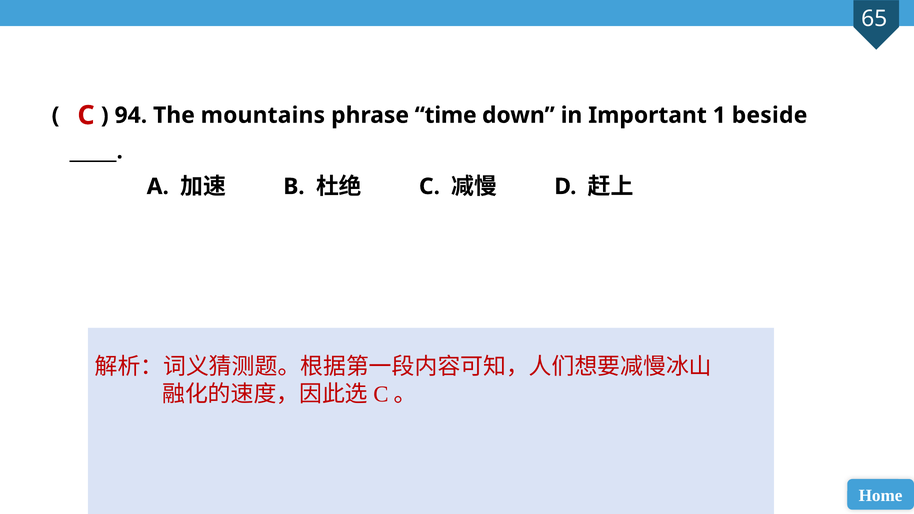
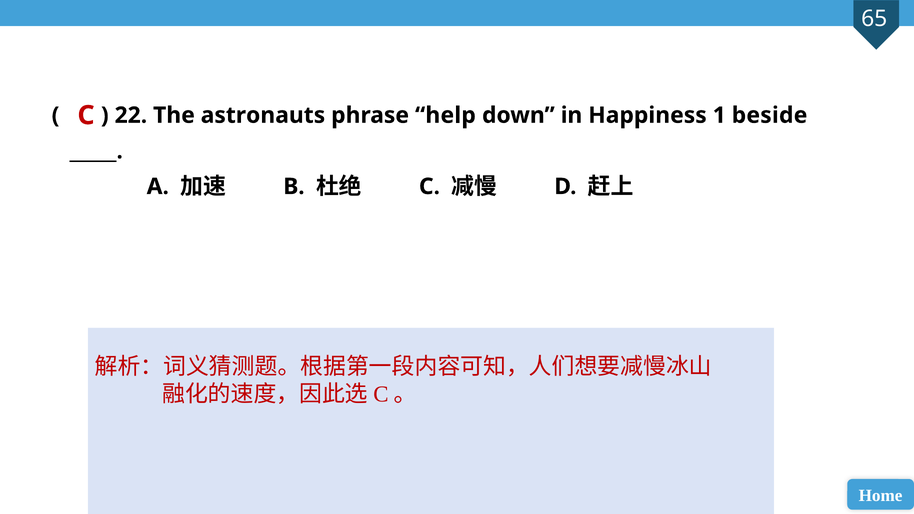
94: 94 -> 22 (131, 115)
mountains: mountains -> astronauts (263, 115)
time: time -> help (445, 115)
Important: Important -> Happiness (647, 115)
